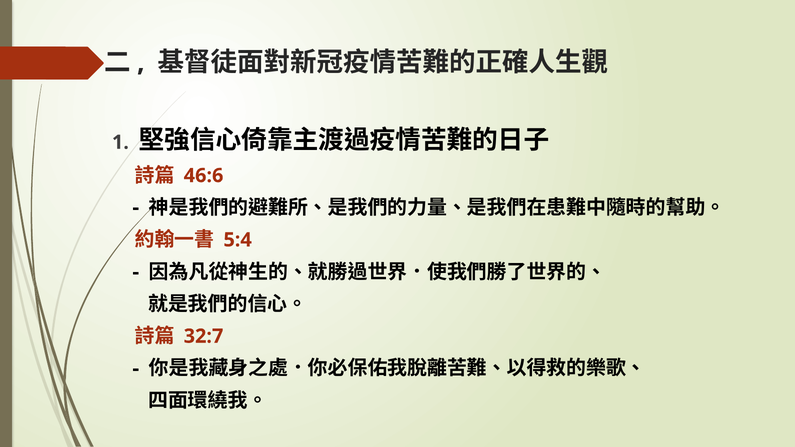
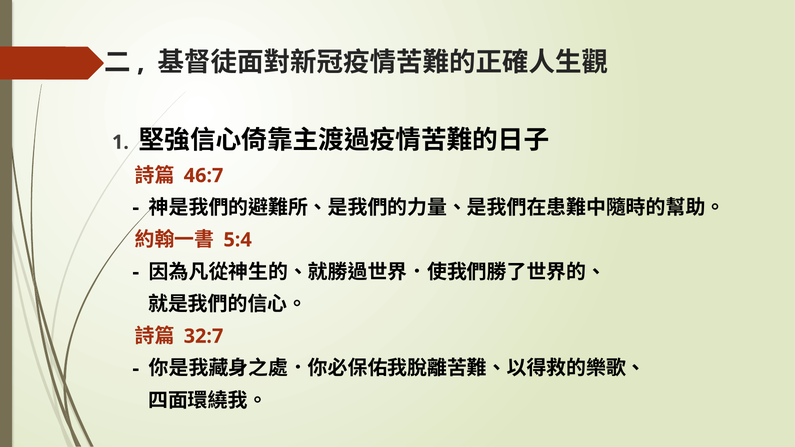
46:6: 46:6 -> 46:7 (204, 176)
